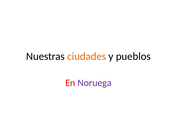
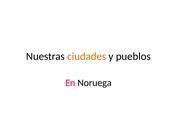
Noruega colour: purple -> black (95, 83)
